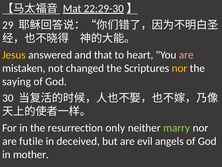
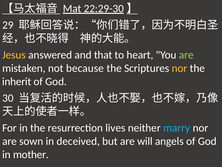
are colour: pink -> light green (186, 55)
changed: changed -> because (85, 68)
saying: saying -> inherit (17, 81)
only: only -> lives (115, 127)
marry colour: light green -> light blue (177, 127)
futile: futile -> sown (31, 141)
evil: evil -> will (145, 141)
